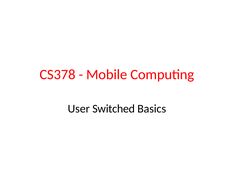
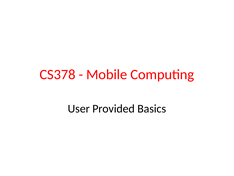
Switched: Switched -> Provided (114, 108)
